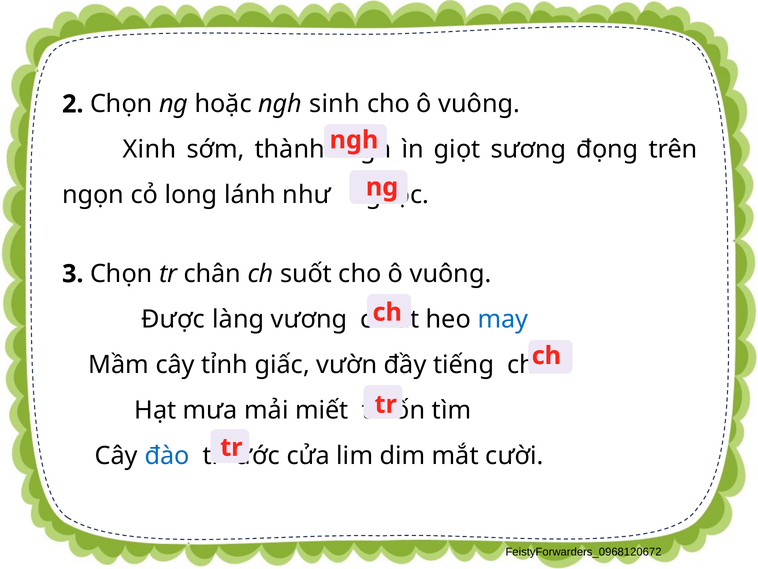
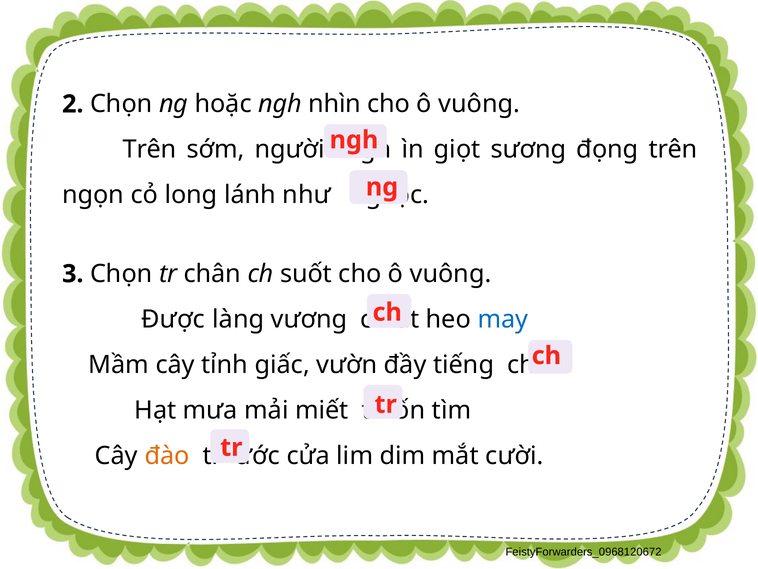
sinh: sinh -> nhìn (335, 104)
Xinh: Xinh -> Trên (150, 149)
thành: thành -> người (290, 149)
đào colour: blue -> orange (167, 456)
